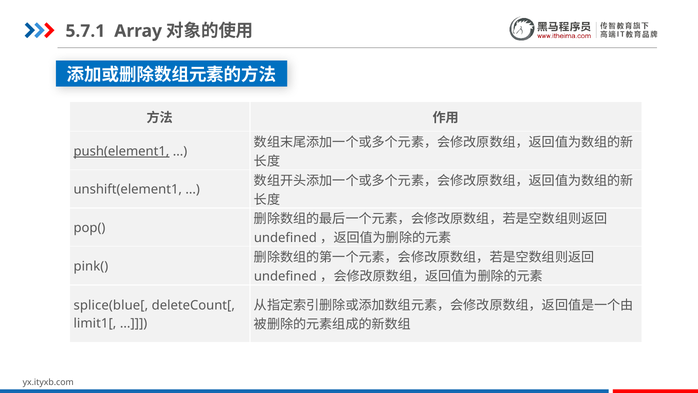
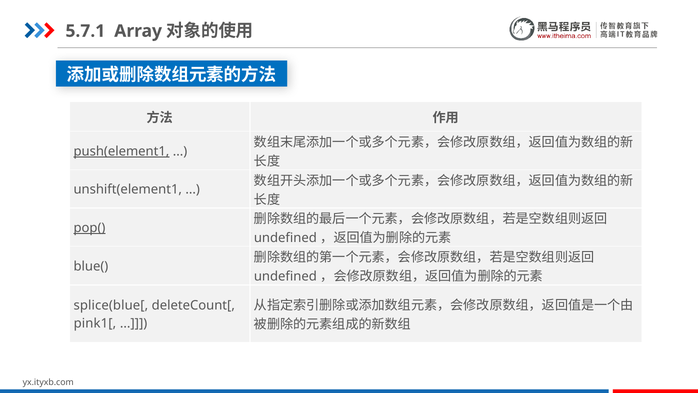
pop( underline: none -> present (89, 228)
pink(: pink( -> blue( (91, 266)
limit1[: limit1[ -> pink1[ (95, 323)
